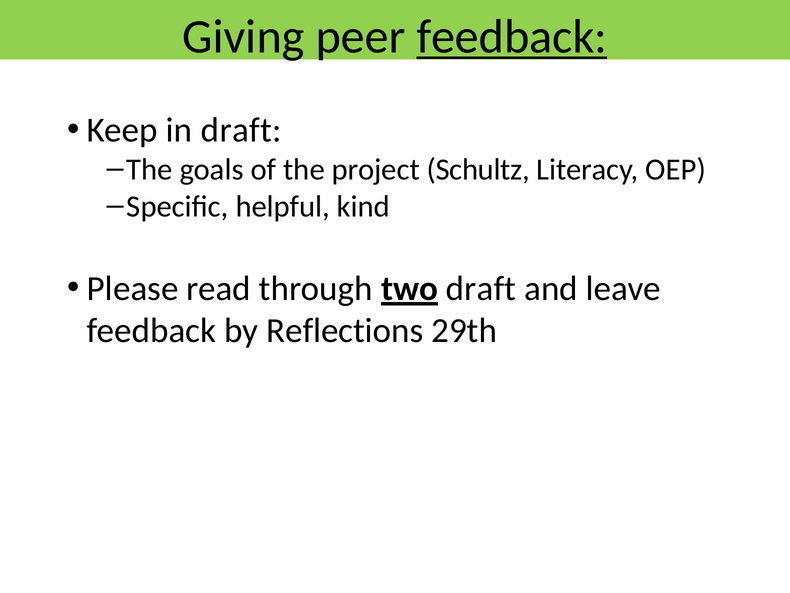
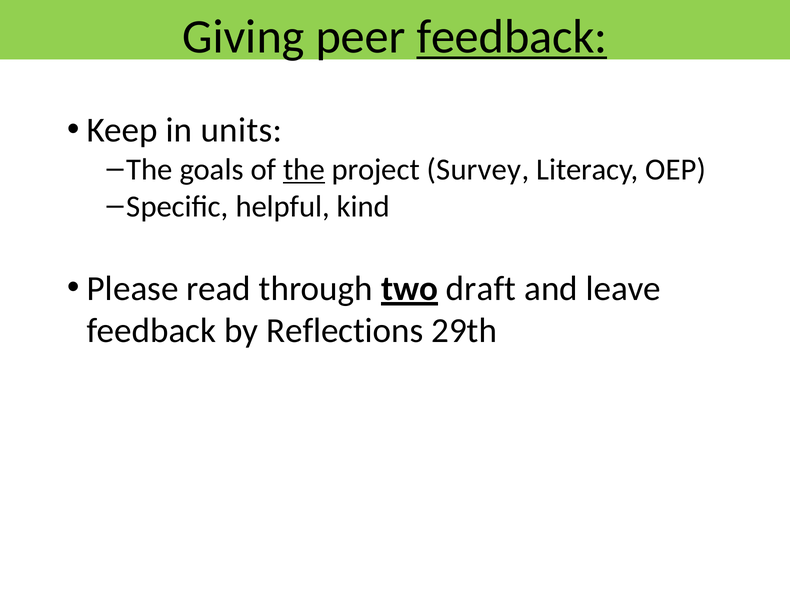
in draft: draft -> units (241, 130)
the underline: none -> present (304, 169)
Schultz: Schultz -> Survey (478, 169)
